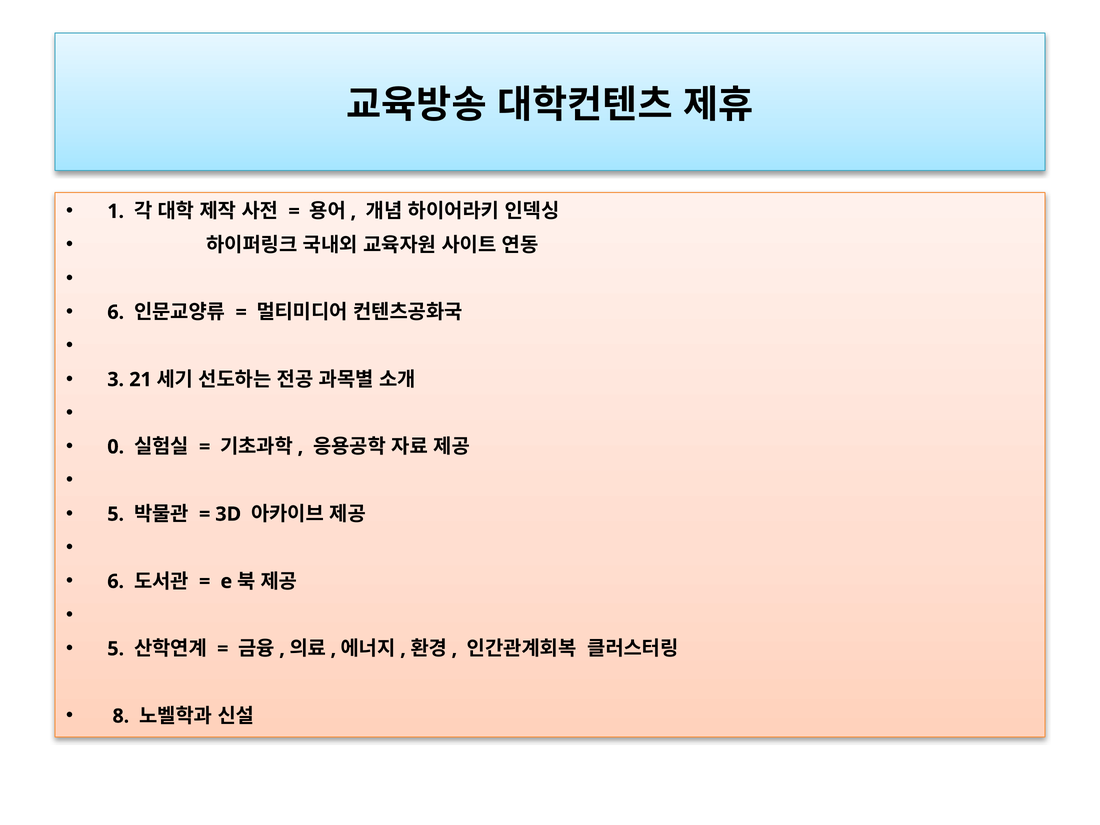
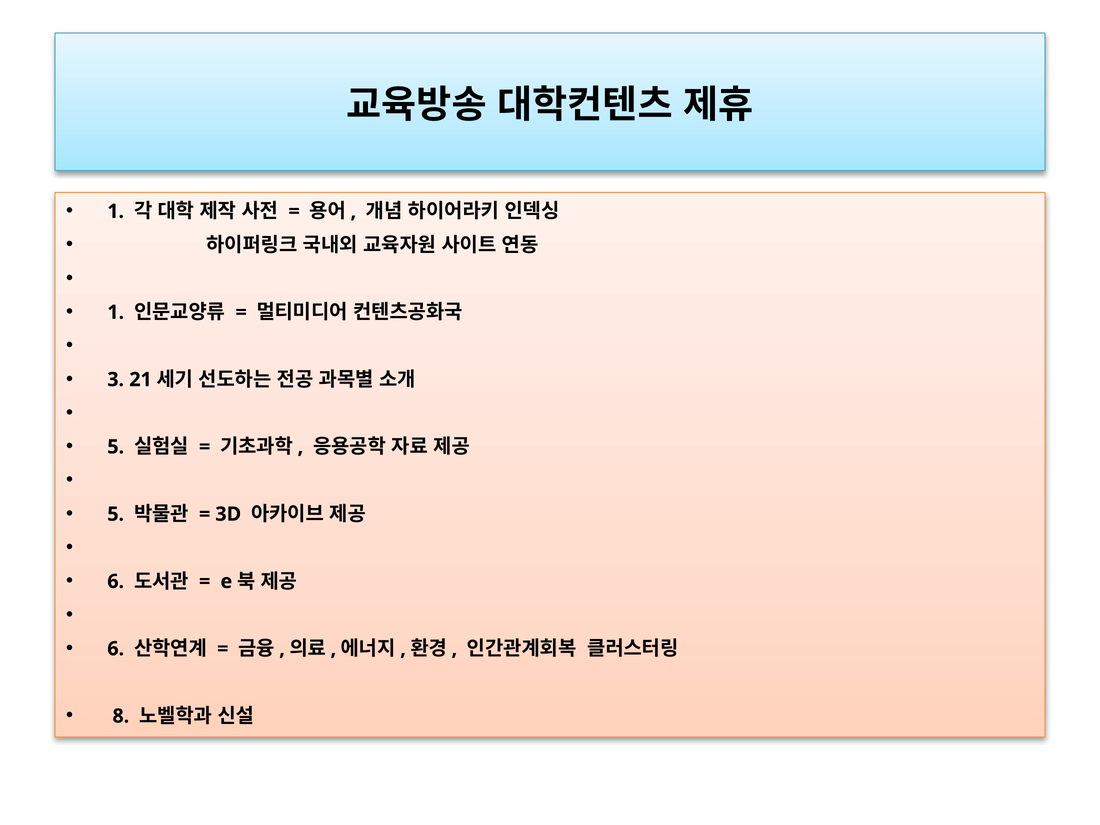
6: 6 -> 1 (116, 312)
0: 0 -> 5 (116, 447)
5: 5 -> 6 (116, 649)
